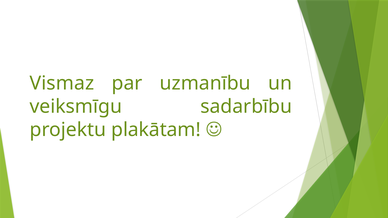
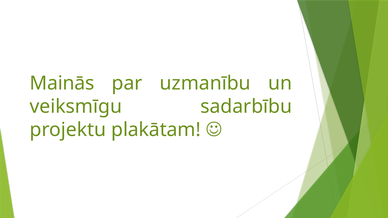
Vismaz: Vismaz -> Mainās (62, 83)
